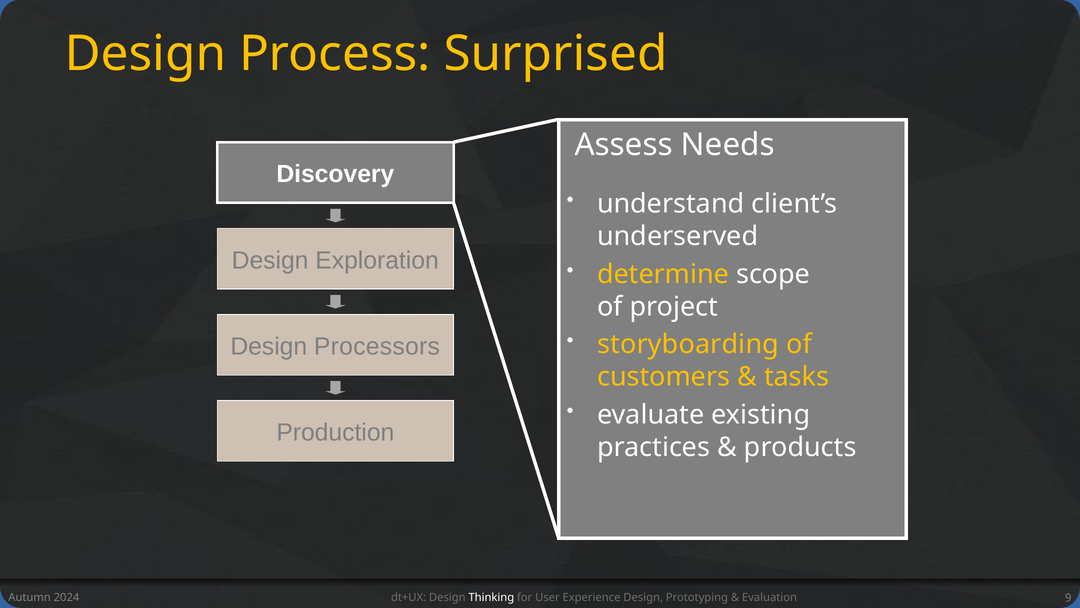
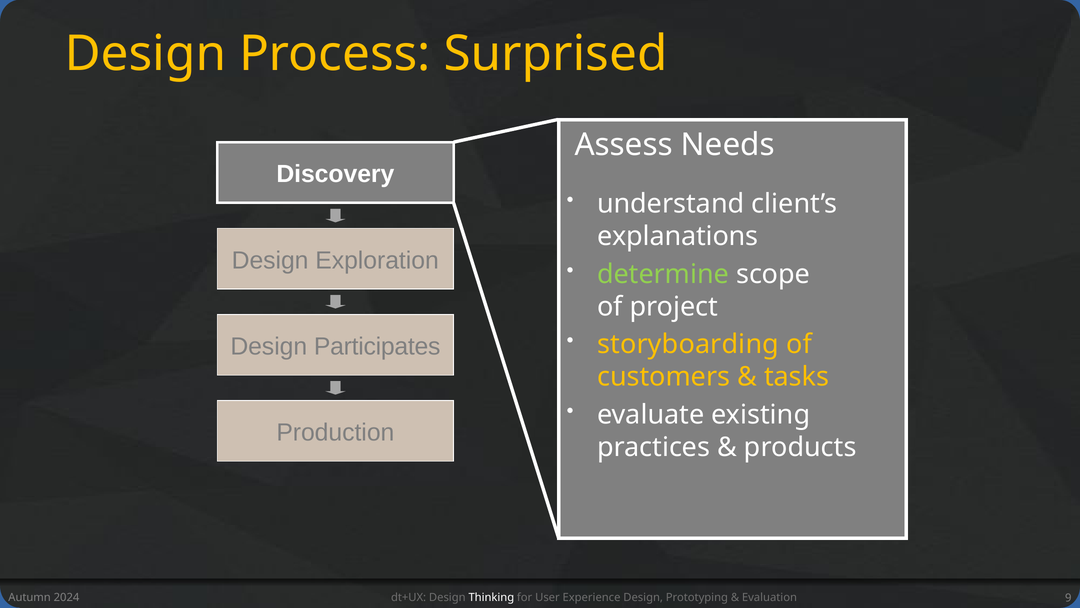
underserved: underserved -> explanations (678, 236)
determine colour: yellow -> light green (663, 274)
Processors: Processors -> Participates (377, 346)
